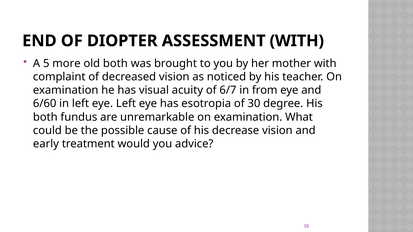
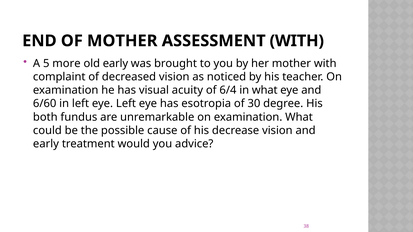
OF DIOPTER: DIOPTER -> MOTHER (122, 41)
old both: both -> early (115, 64)
6/7: 6/7 -> 6/4 (228, 90)
in from: from -> what (265, 90)
